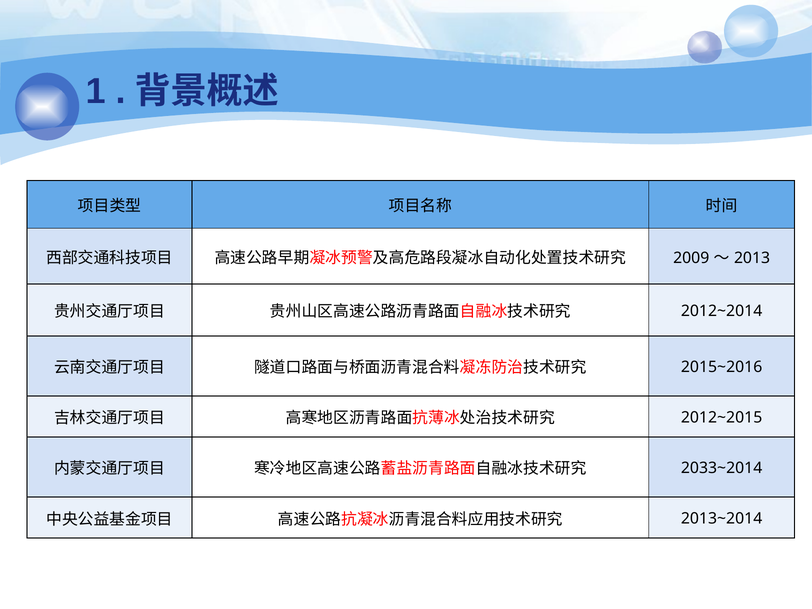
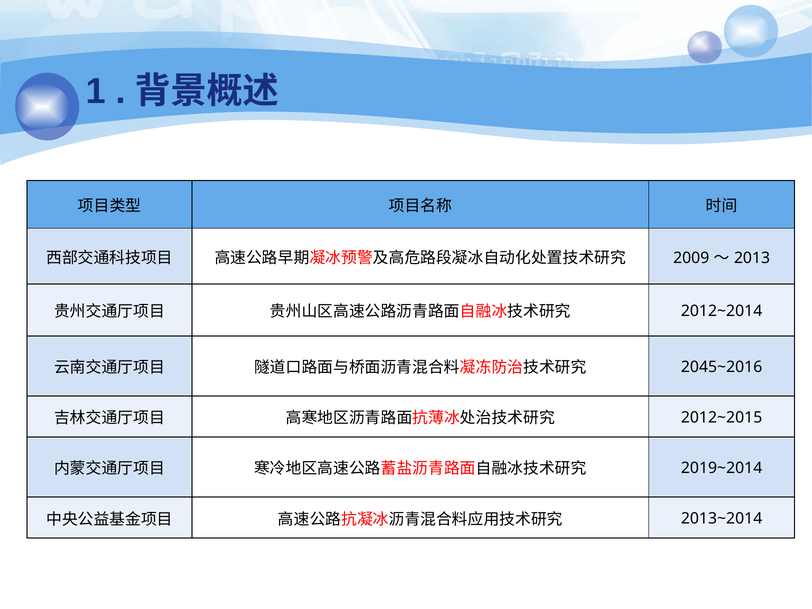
2015~2016: 2015~2016 -> 2045~2016 (722, 367)
2033~2014: 2033~2014 -> 2019~2014 (722, 468)
